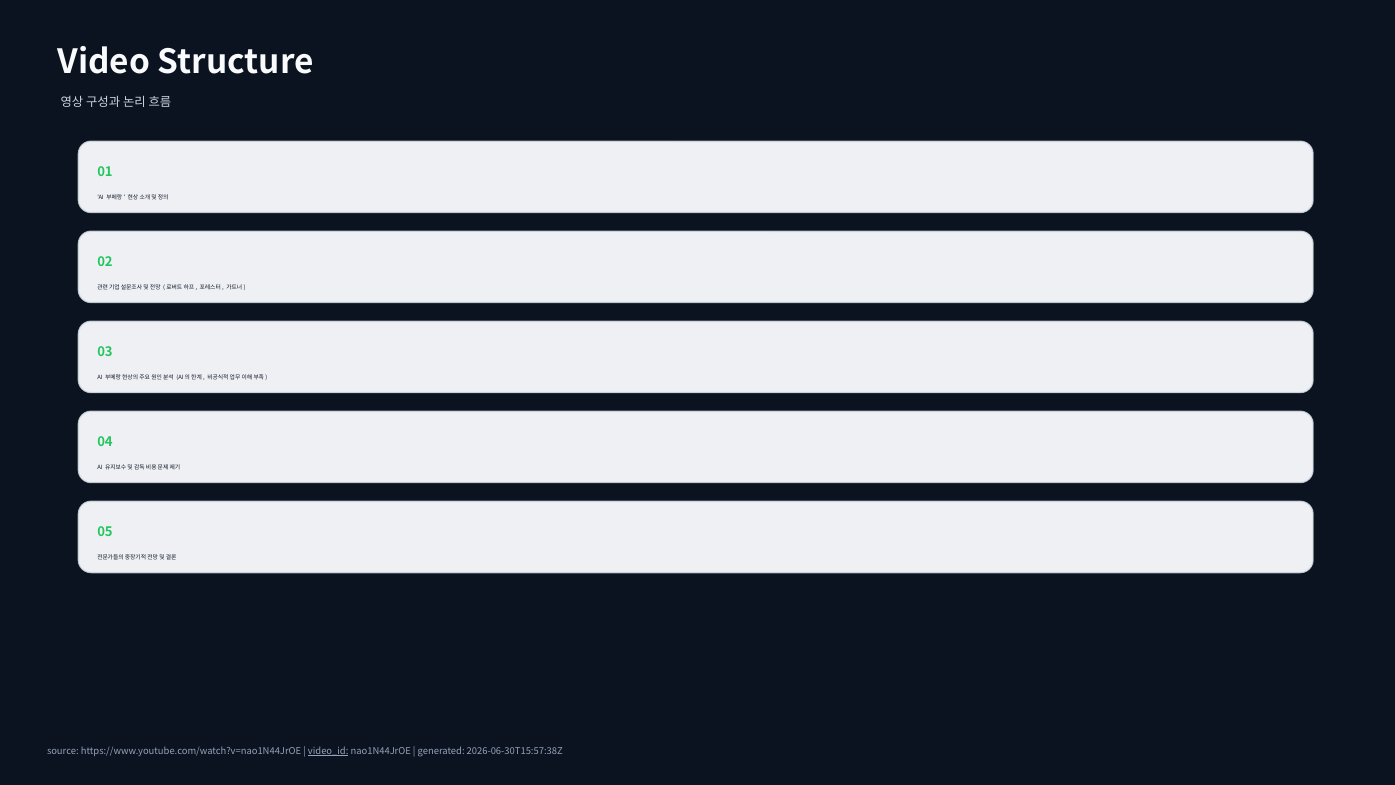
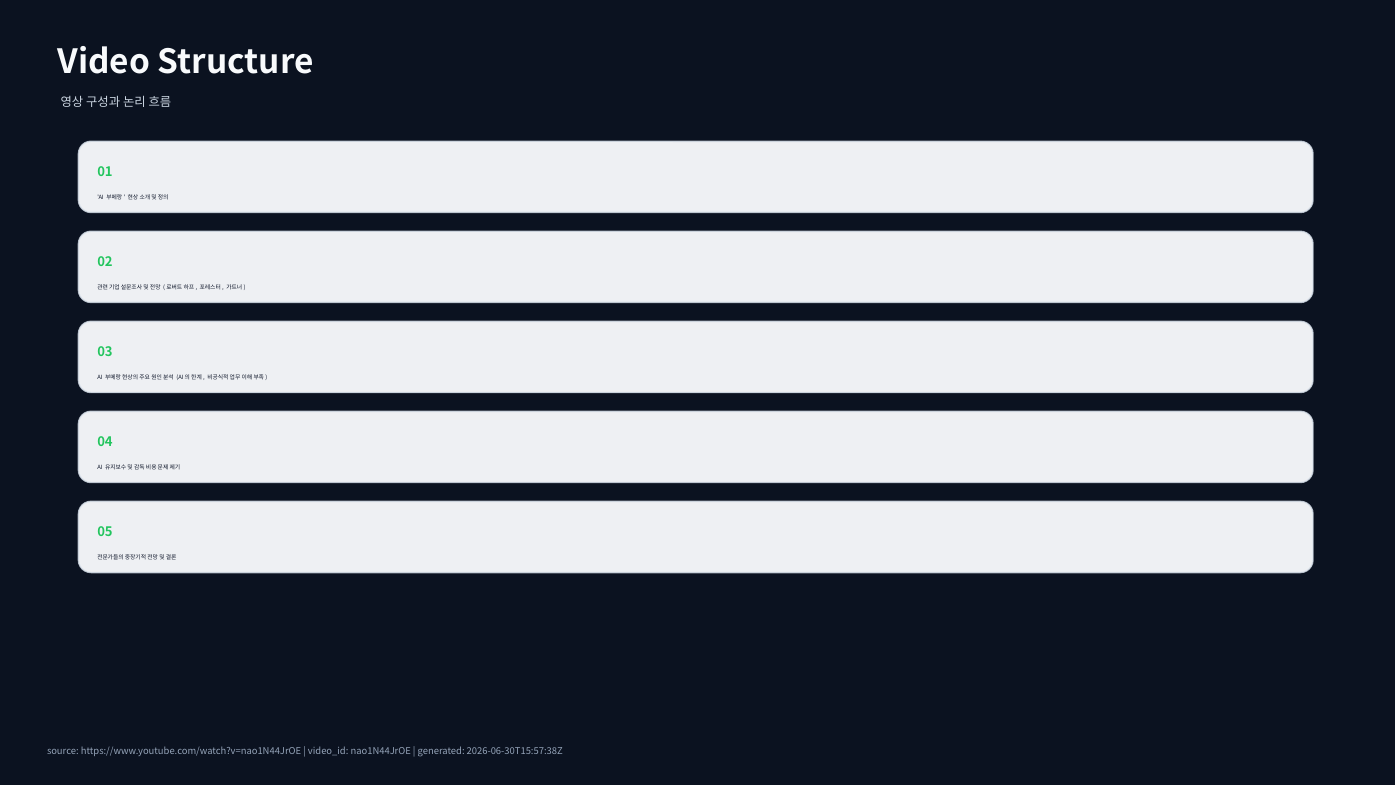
video_id underline: present -> none (328, 751)
